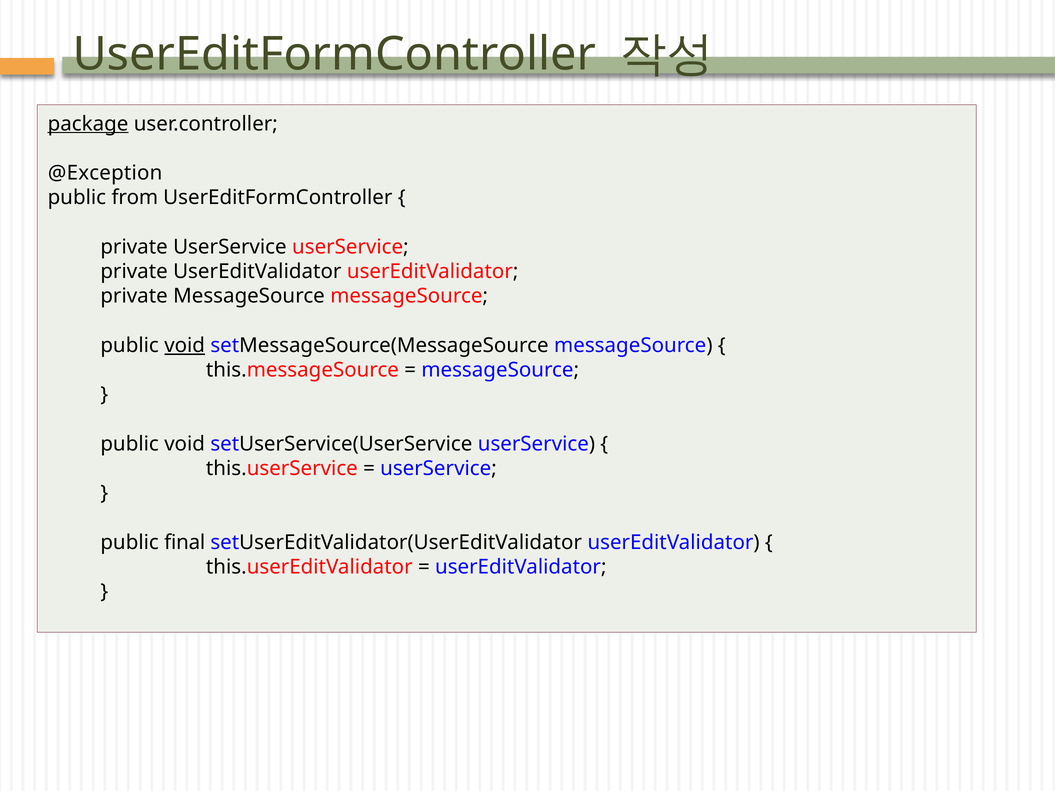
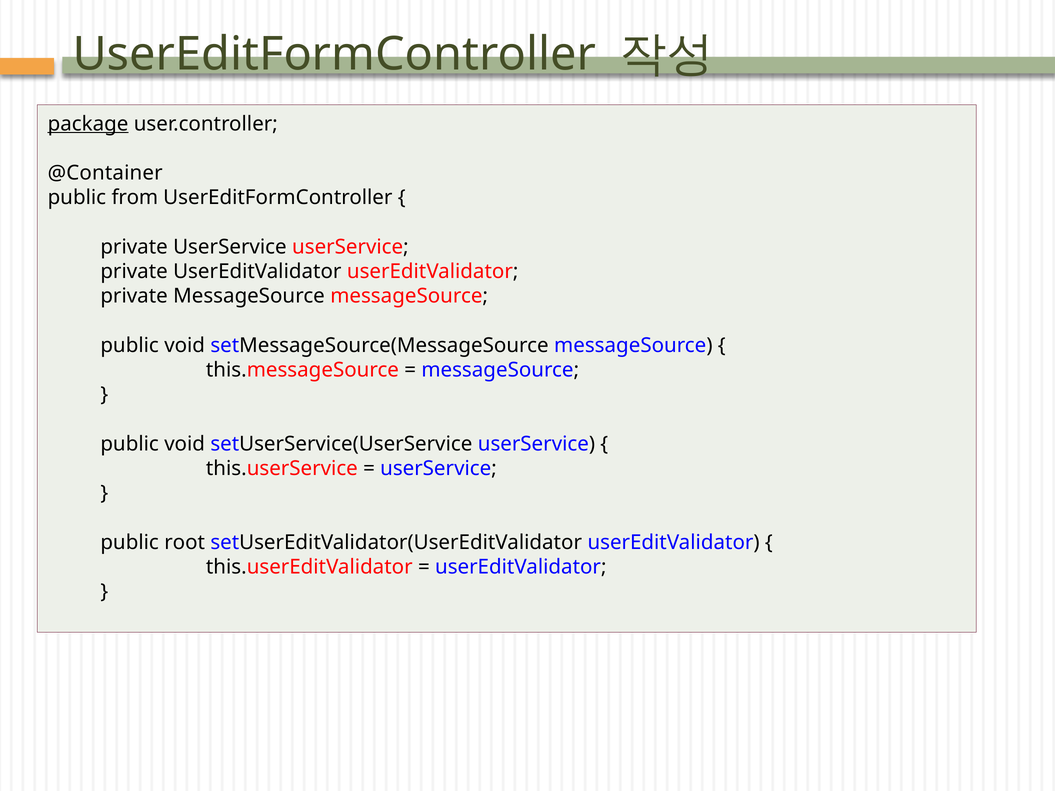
@Exception: @Exception -> @Container (105, 173)
void underline: present -> none (185, 345)
final: final -> root (185, 542)
